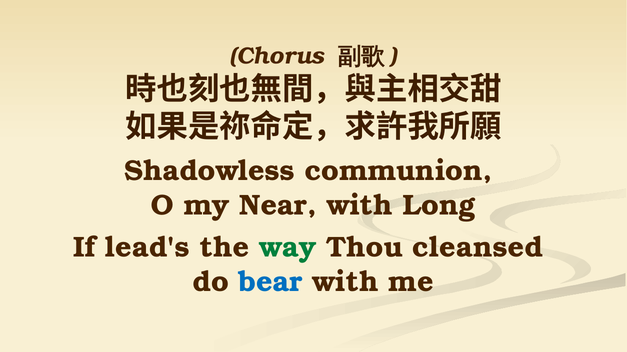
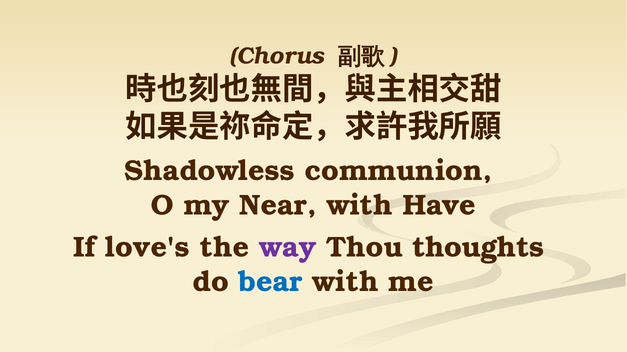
Long: Long -> Have (439, 205)
lead's: lead's -> love's (148, 248)
way colour: green -> purple (288, 248)
cleansed: cleansed -> thoughts (478, 248)
